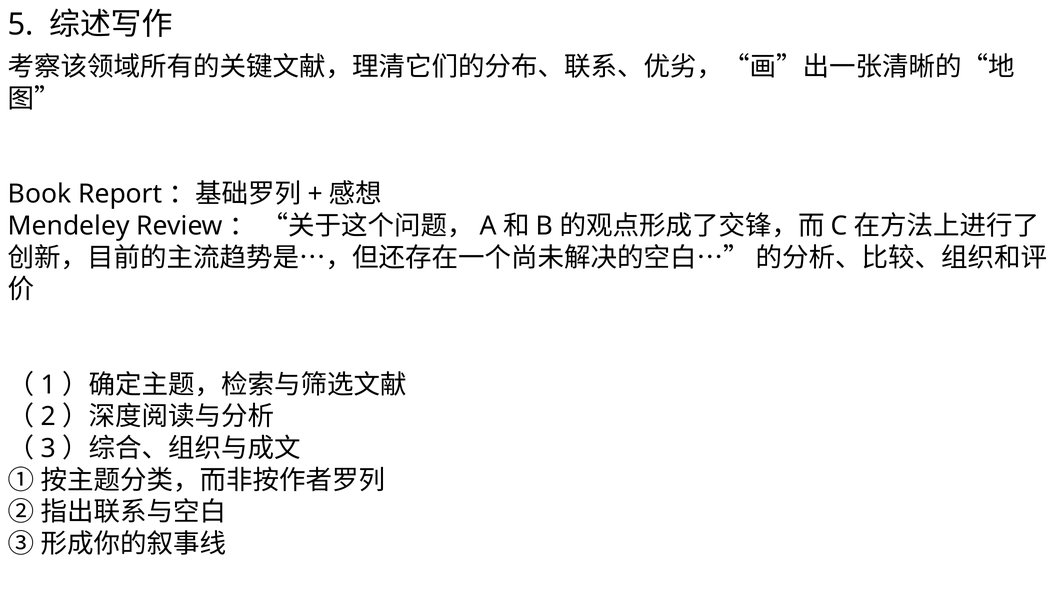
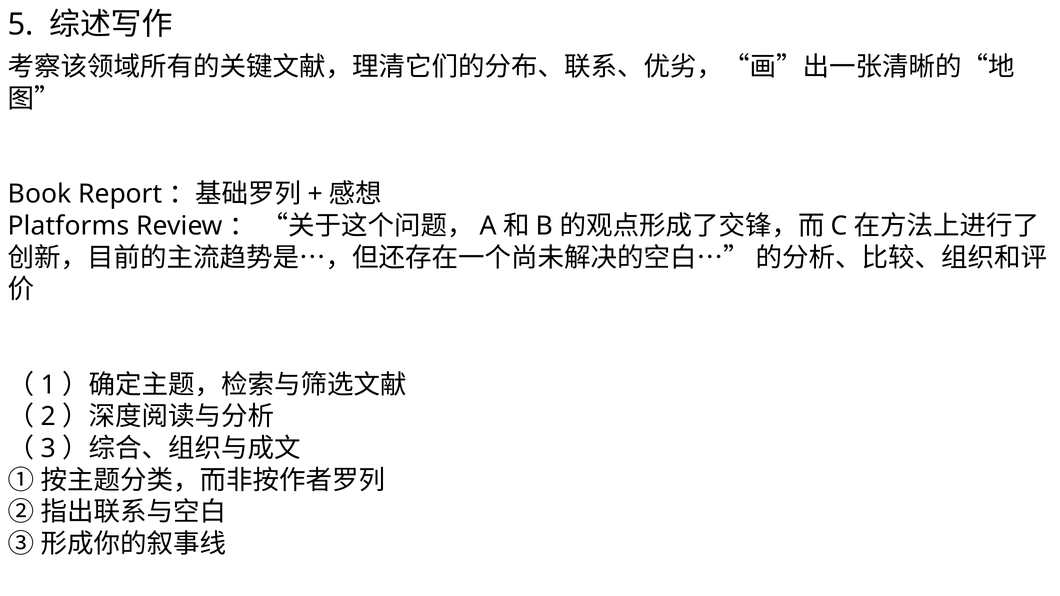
Mendeley: Mendeley -> Platforms (69, 226)
